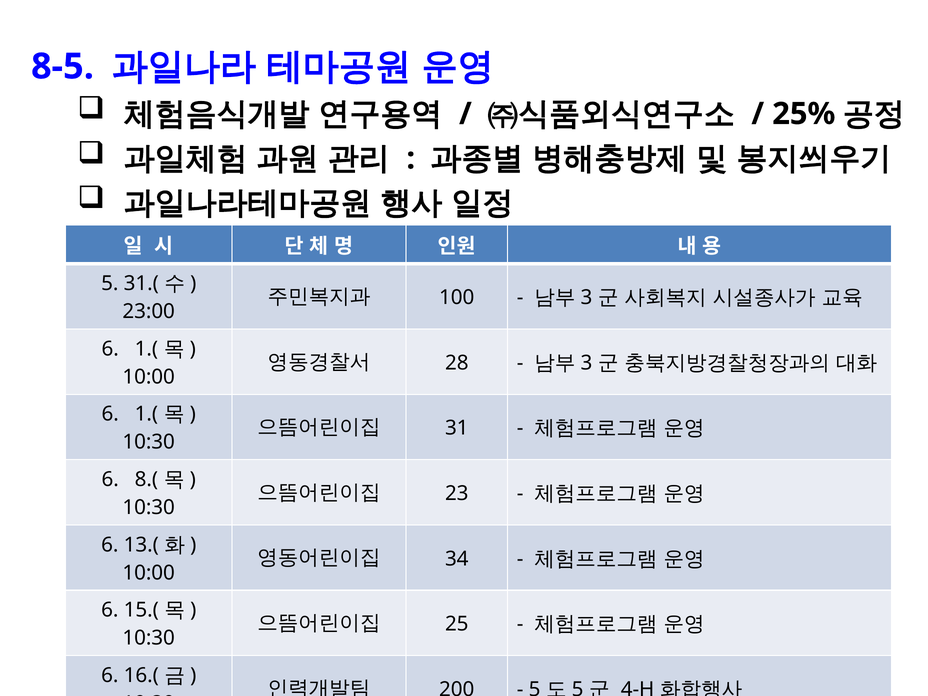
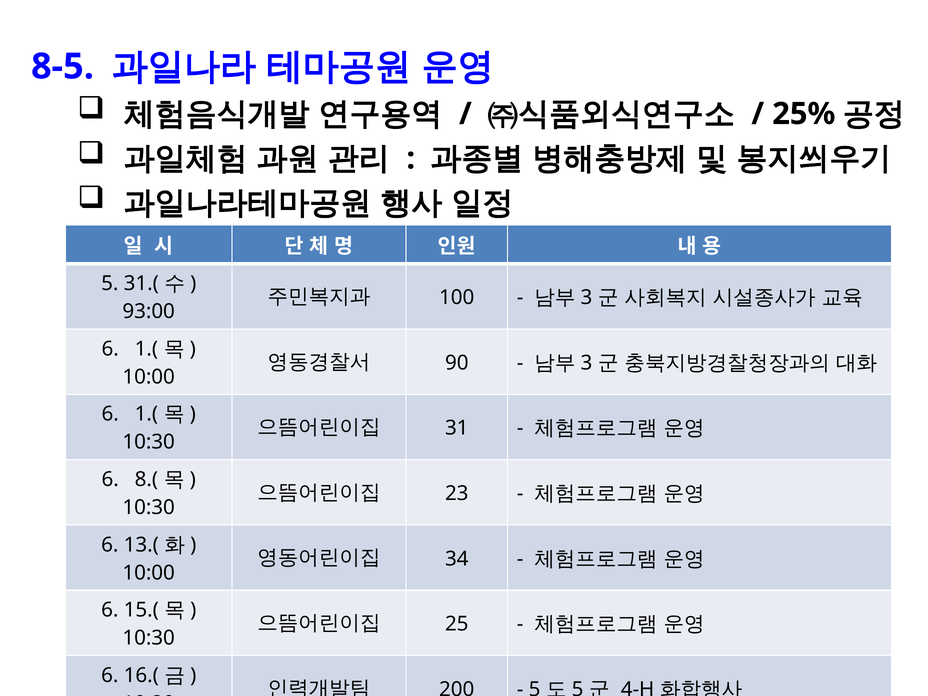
23:00: 23:00 -> 93:00 (149, 312)
28: 28 -> 90 (457, 363)
